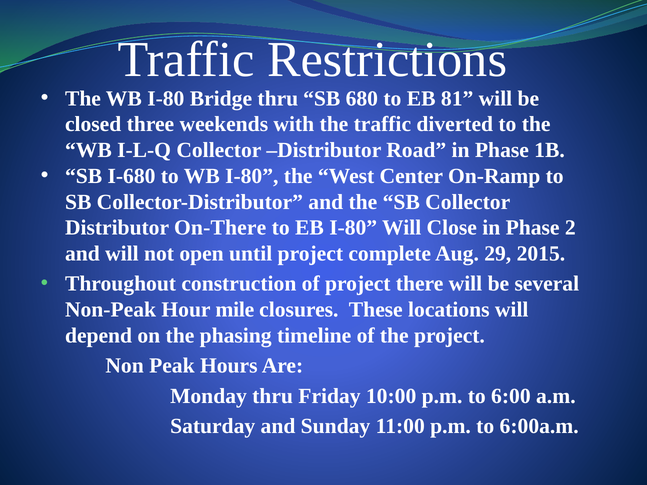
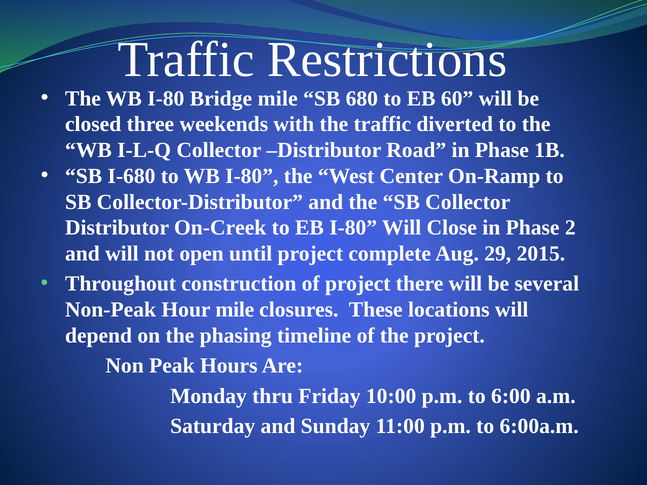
Bridge thru: thru -> mile (278, 99)
81: 81 -> 60 (457, 99)
On-There: On-There -> On-Creek (220, 228)
